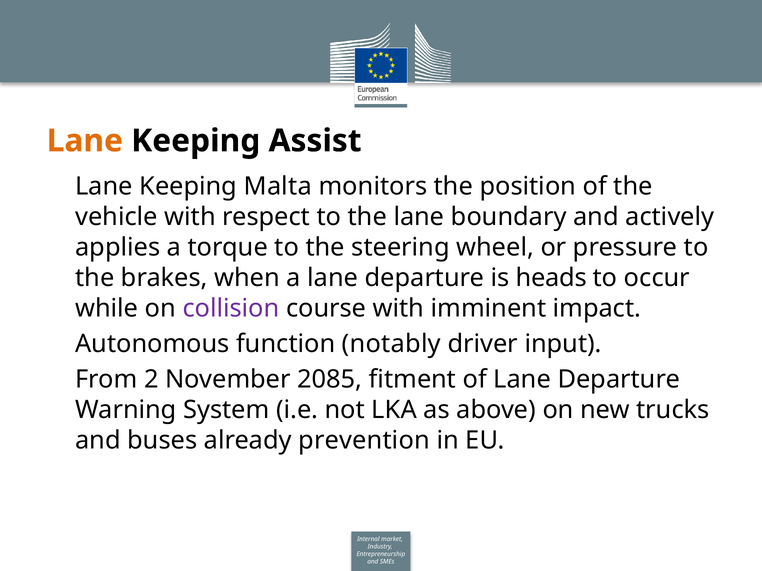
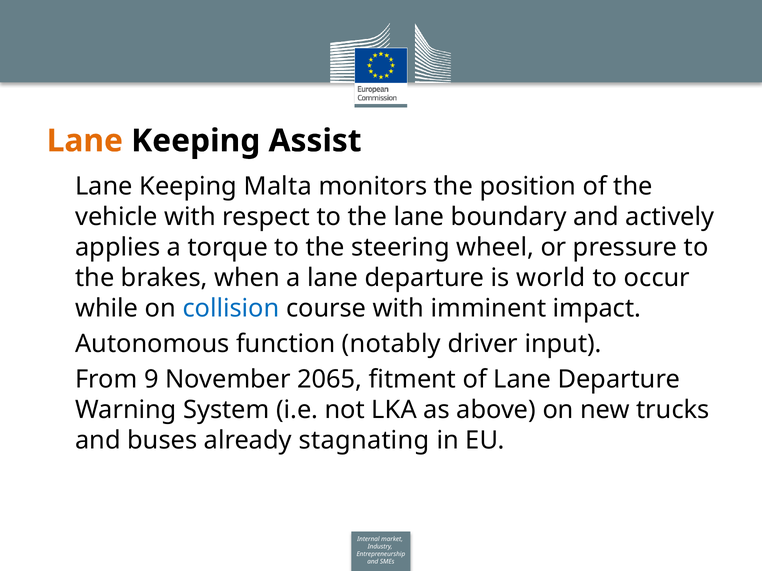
heads: heads -> world (551, 278)
collision colour: purple -> blue (231, 309)
2: 2 -> 9 (151, 380)
2085: 2085 -> 2065 (330, 380)
prevention: prevention -> stagnating (364, 441)
